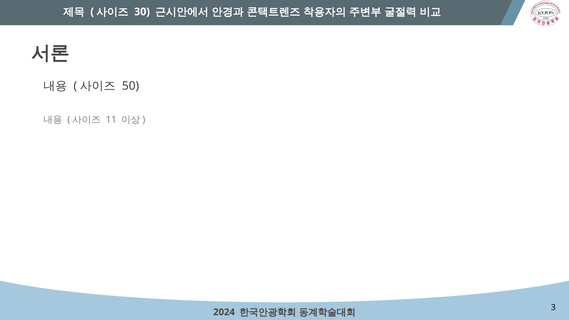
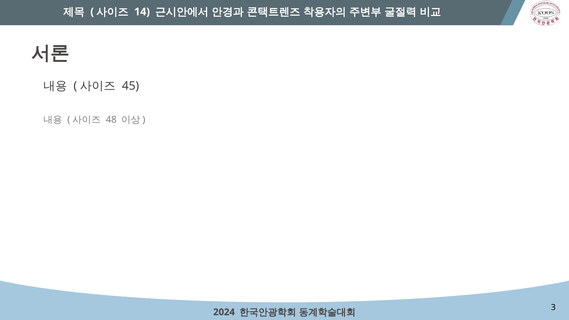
30: 30 -> 14 (142, 12)
50: 50 -> 45 (131, 86)
11: 11 -> 48 (111, 120)
